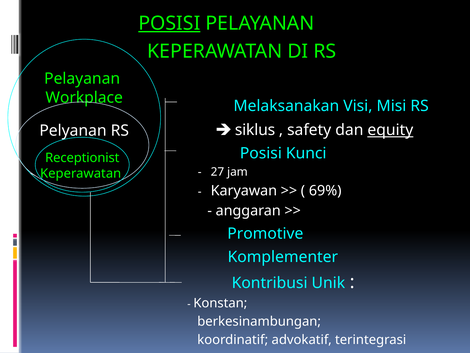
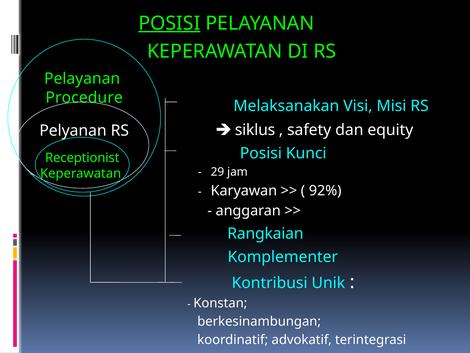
Workplace: Workplace -> Procedure (84, 97)
equity underline: present -> none (390, 130)
27: 27 -> 29 (217, 172)
69%: 69% -> 92% (325, 190)
Promotive: Promotive -> Rangkaian (265, 233)
